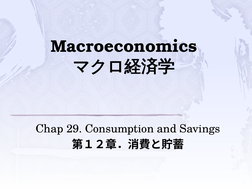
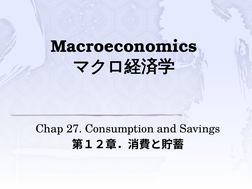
29: 29 -> 27 (74, 129)
